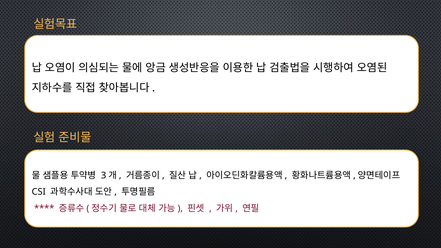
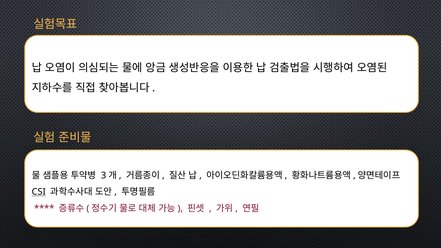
CSI underline: none -> present (39, 192)
